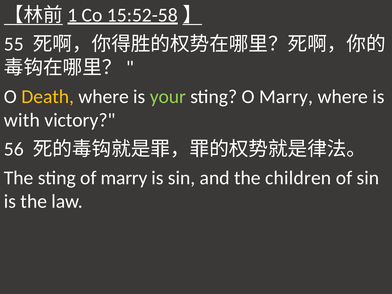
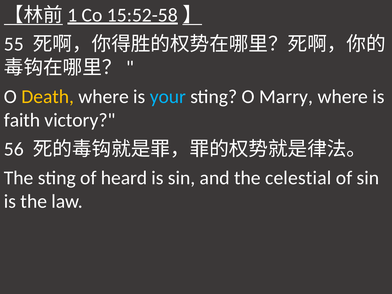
your colour: light green -> light blue (168, 97)
with: with -> faith (22, 120)
of marry: marry -> heard (124, 178)
children: children -> celestial (298, 178)
